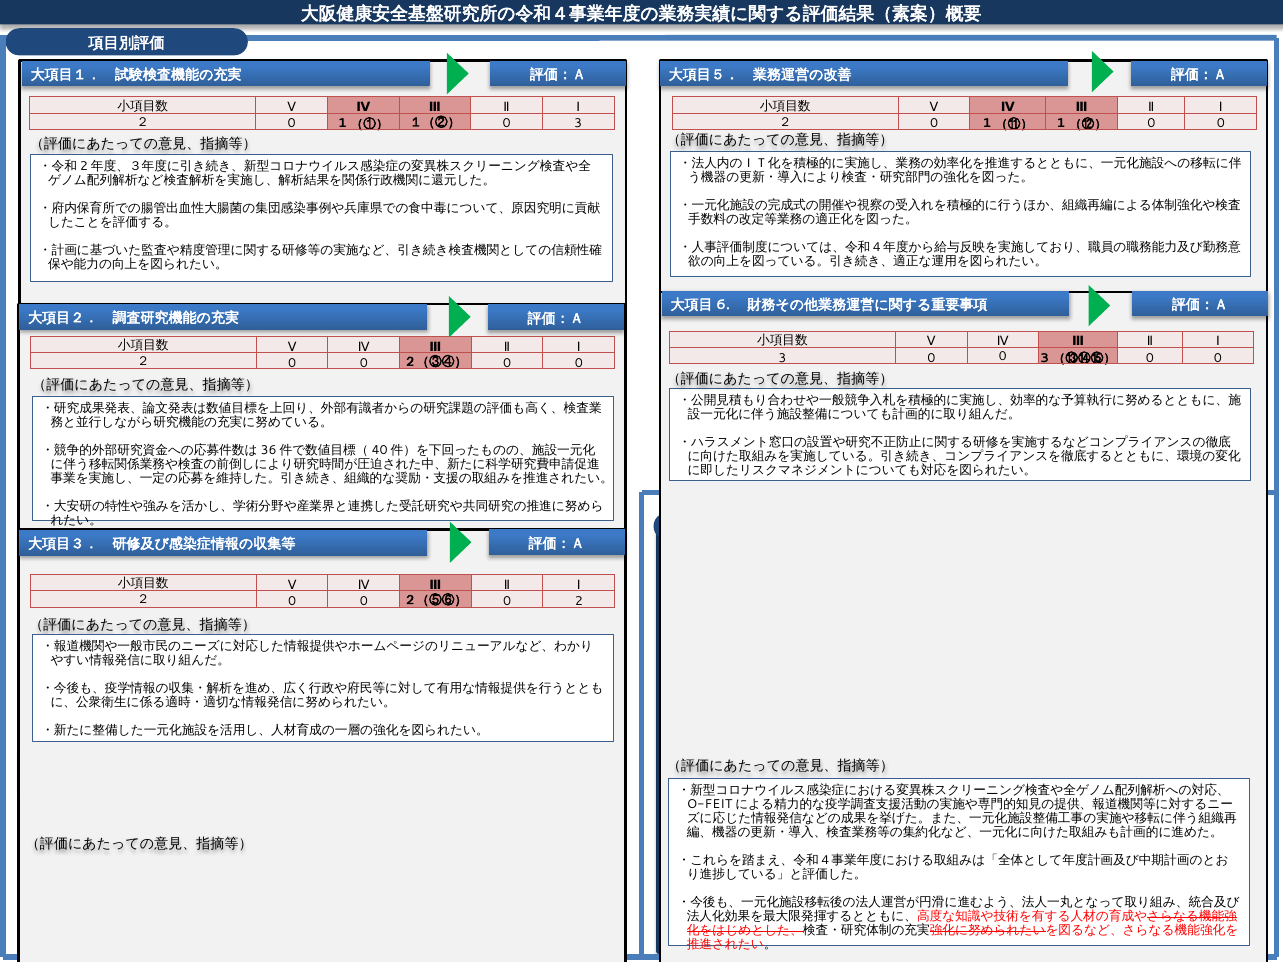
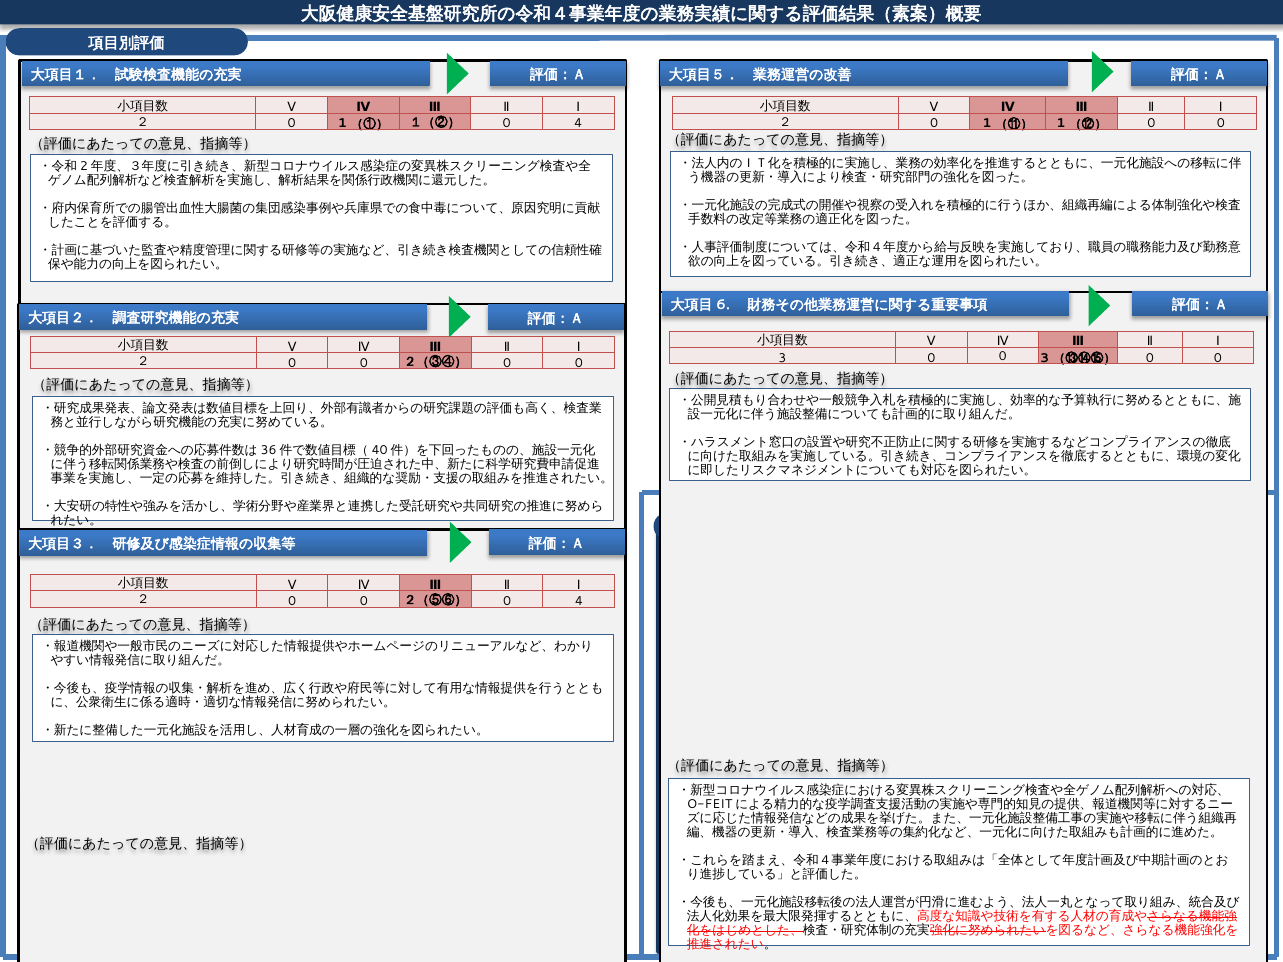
１（②） 0 3: 3 -> 4 (578, 124)
２（⑤⑥） 0 2: 2 -> 4 (579, 602)
